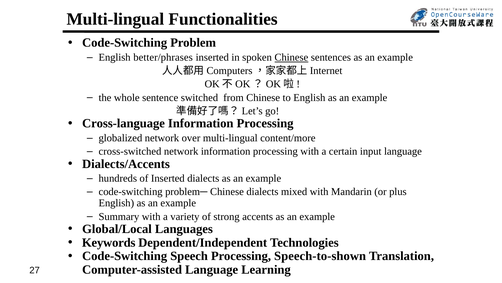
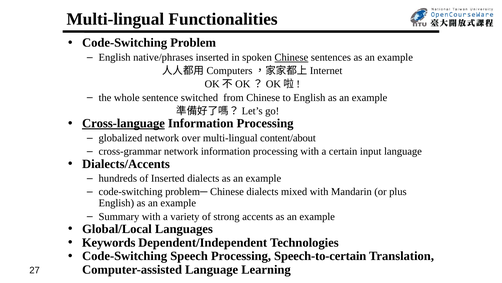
better/phrases: better/phrases -> native/phrases (163, 57)
Cross-language underline: none -> present (123, 123)
content/more: content/more -> content/about (288, 138)
cross-switched: cross-switched -> cross-grammar (130, 151)
Speech-to-shown: Speech-to-shown -> Speech-to-certain (320, 256)
